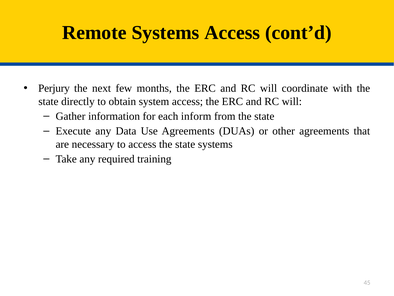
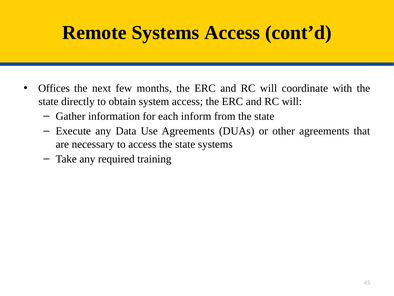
Perjury: Perjury -> Offices (54, 88)
